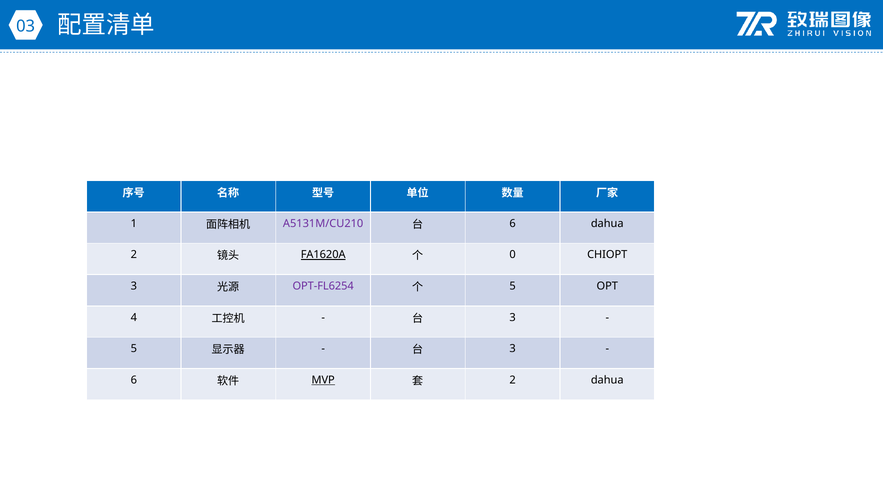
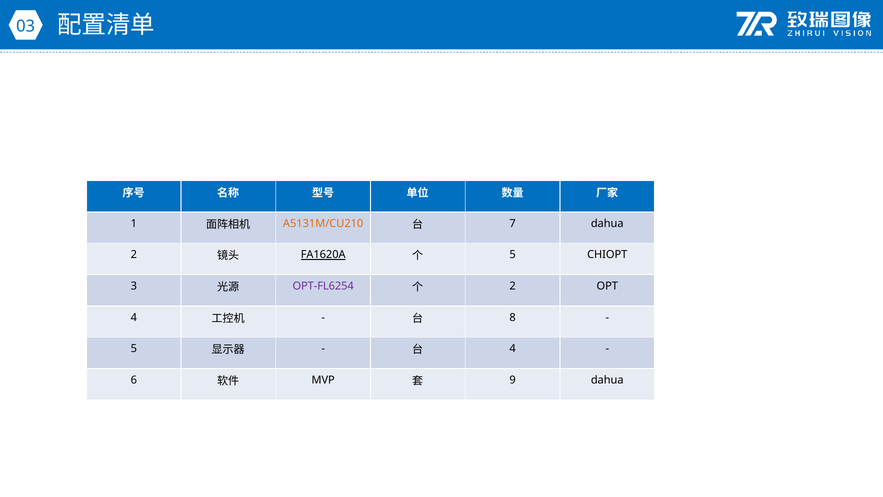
A5131M/CU210 colour: purple -> orange (323, 223)
6: 6 -> 7 (513, 223)
0: 0 -> 5 (513, 255)
5: 5 -> 2 (513, 286)
3: 3 -> 8 (513, 317)
3: 3 -> 4 (513, 348)
MVP underline: present -> none (323, 380)
2: 2 -> 9 (513, 380)
